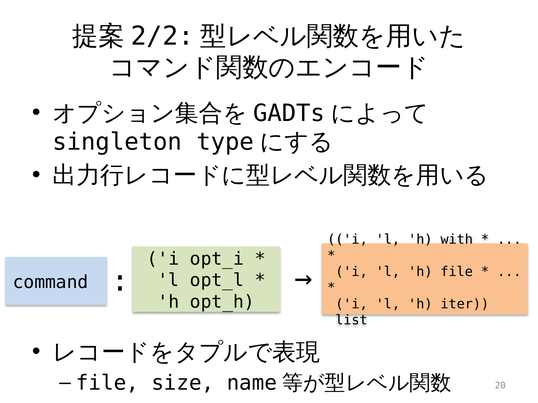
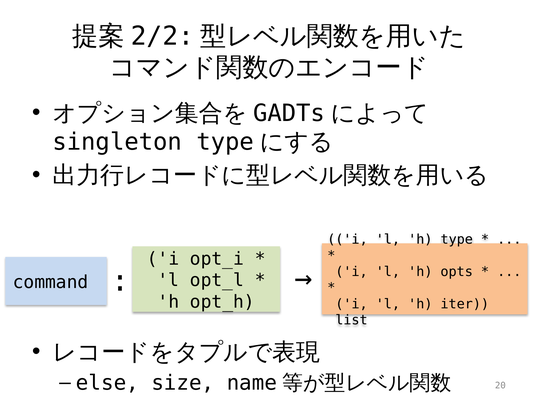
h with: with -> type (457, 240)
h file: file -> opts (457, 272)
file: file -> else (107, 383)
